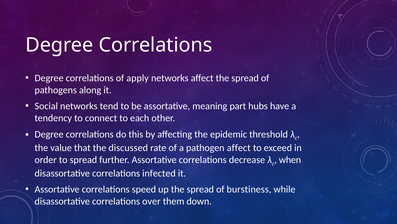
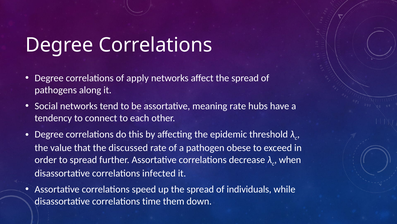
meaning part: part -> rate (238, 106)
pathogen affect: affect -> obese (239, 147)
burstiness: burstiness -> individuals (249, 189)
over: over -> time (151, 201)
